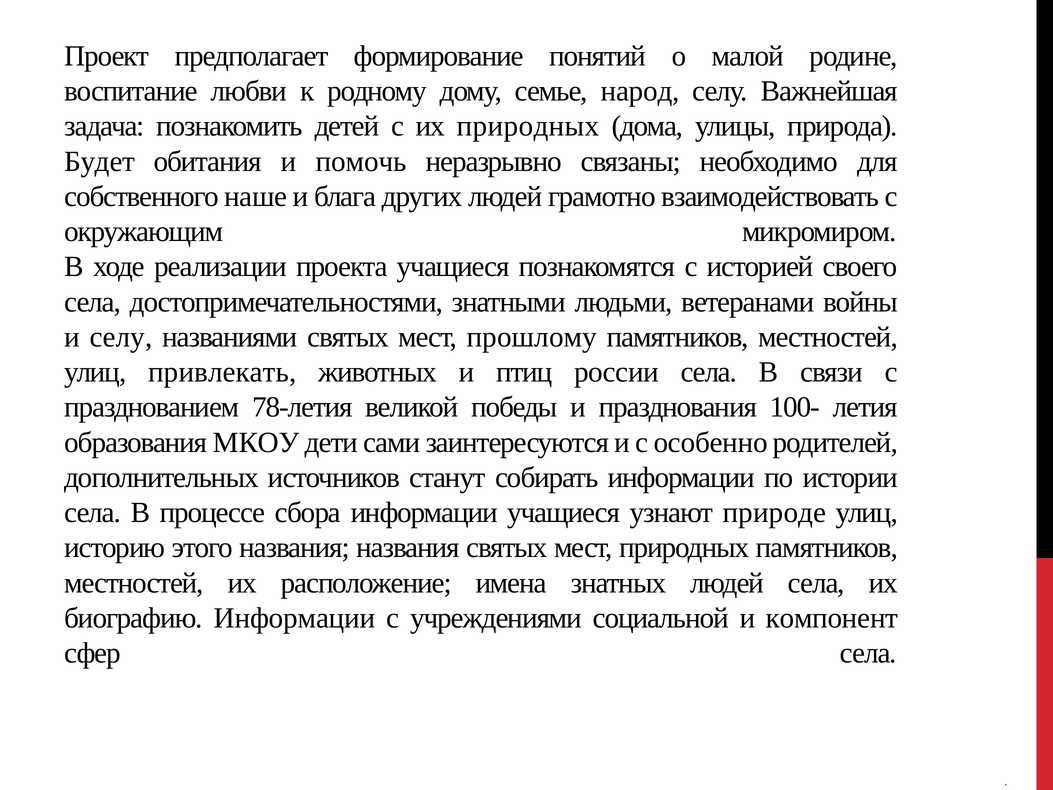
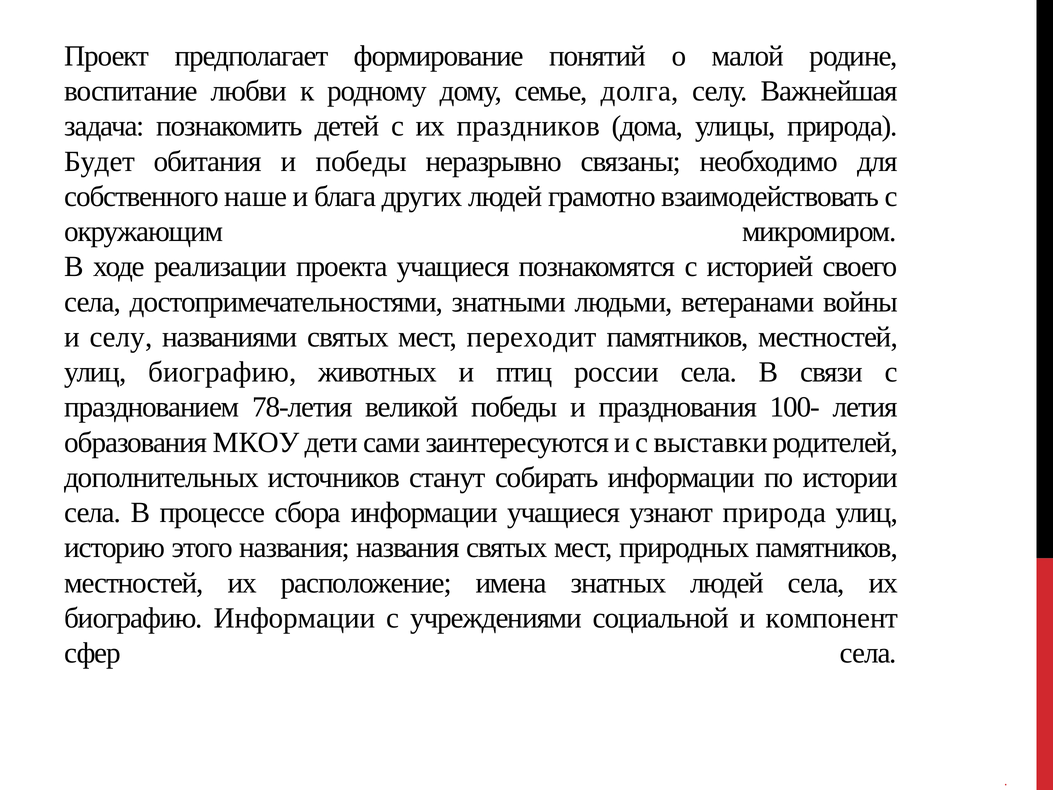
народ: народ -> долга (640, 91)
их природных: природных -> праздников (528, 126)
и помочь: помочь -> победы (361, 161)
прошлому: прошлому -> переходит (532, 337)
улиц привлекать: привлекать -> биографию (222, 372)
особенно: особенно -> выставки (711, 442)
узнают природе: природе -> природа (774, 512)
